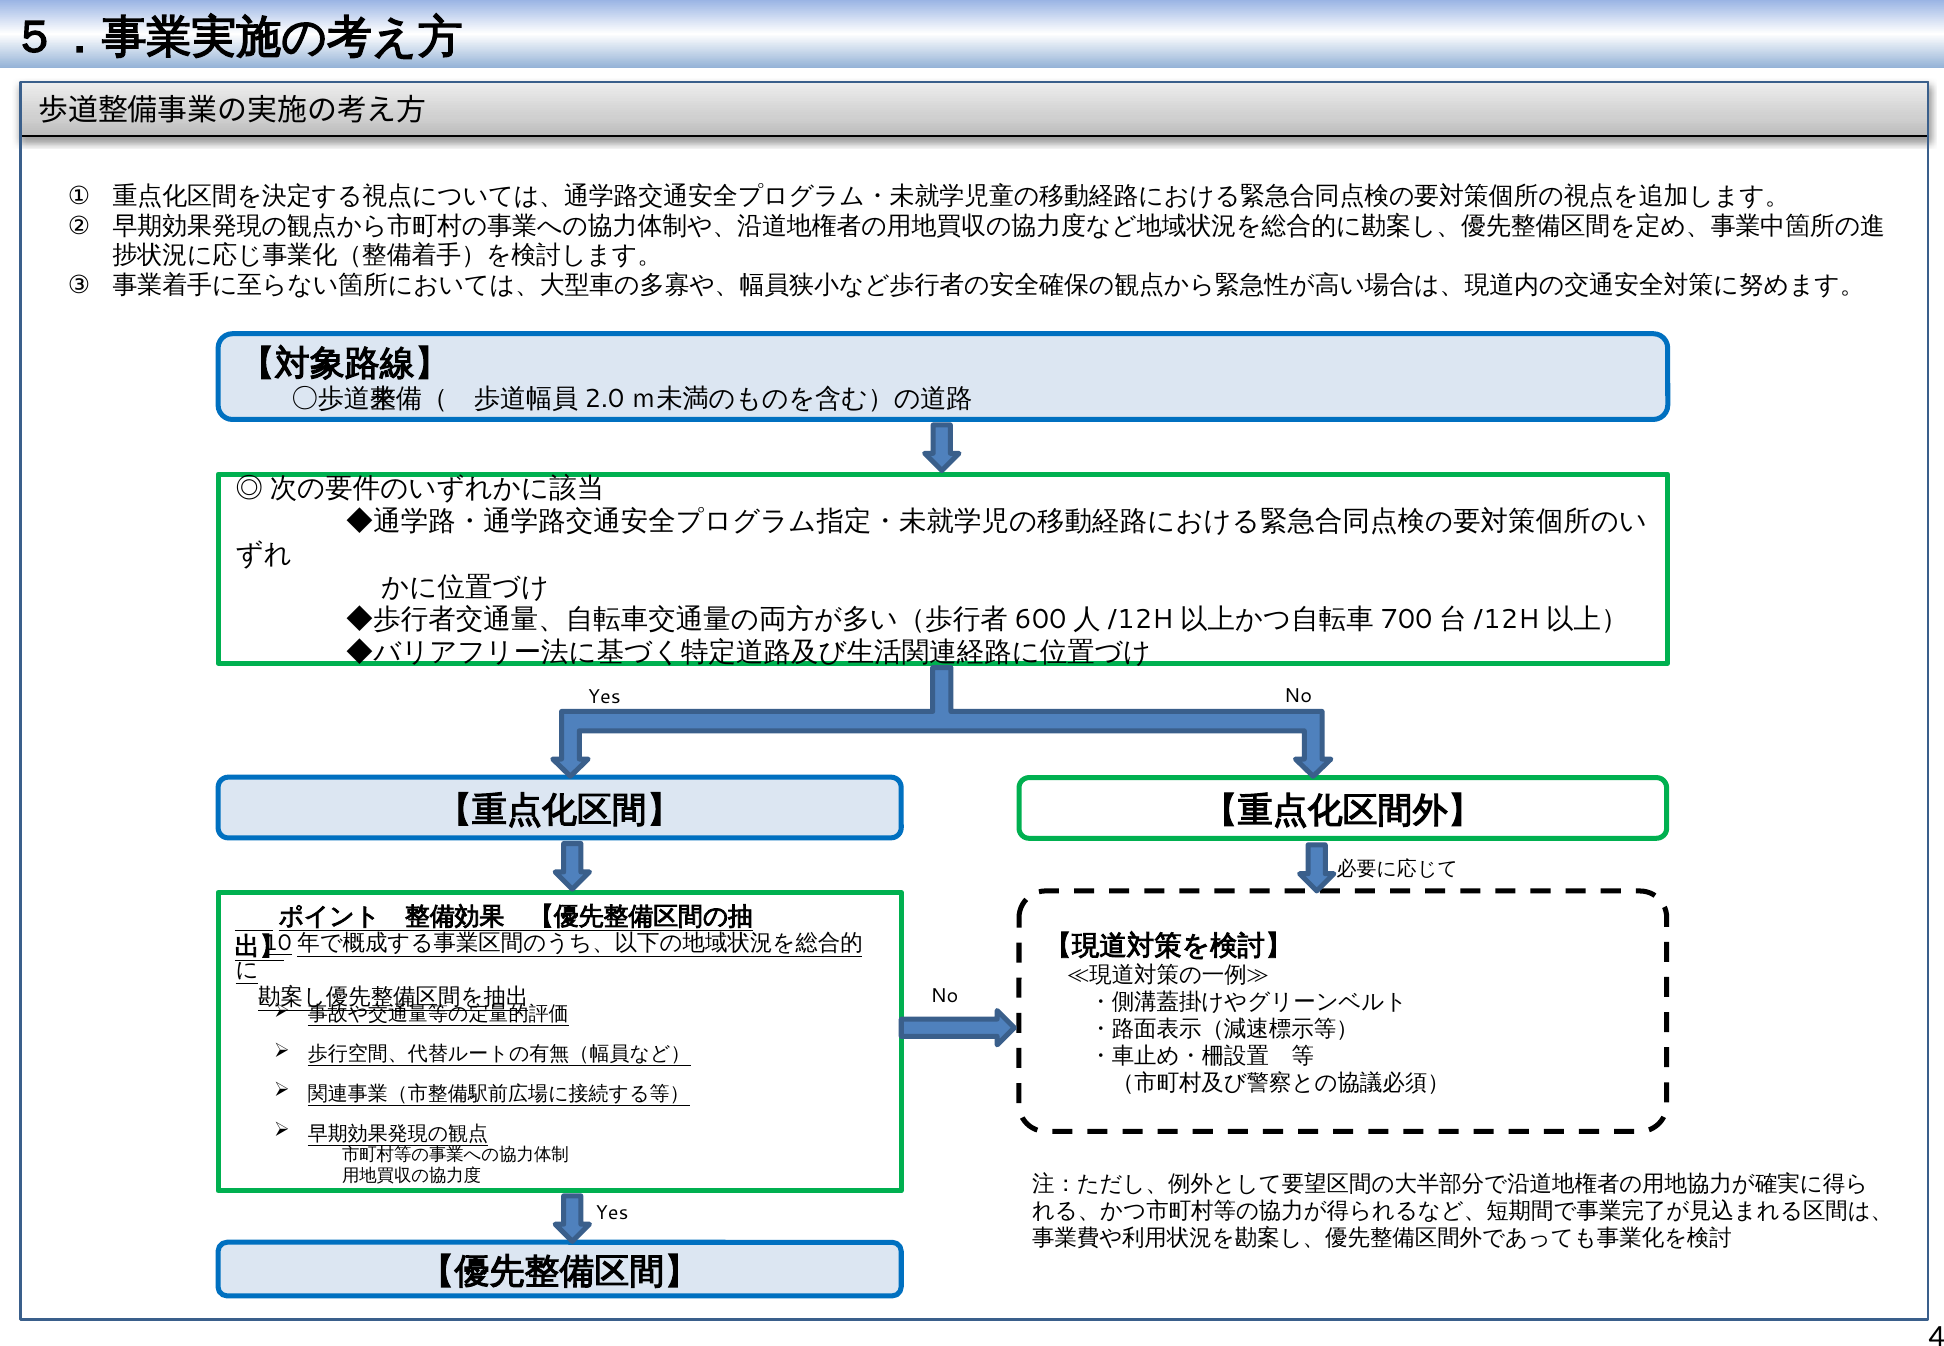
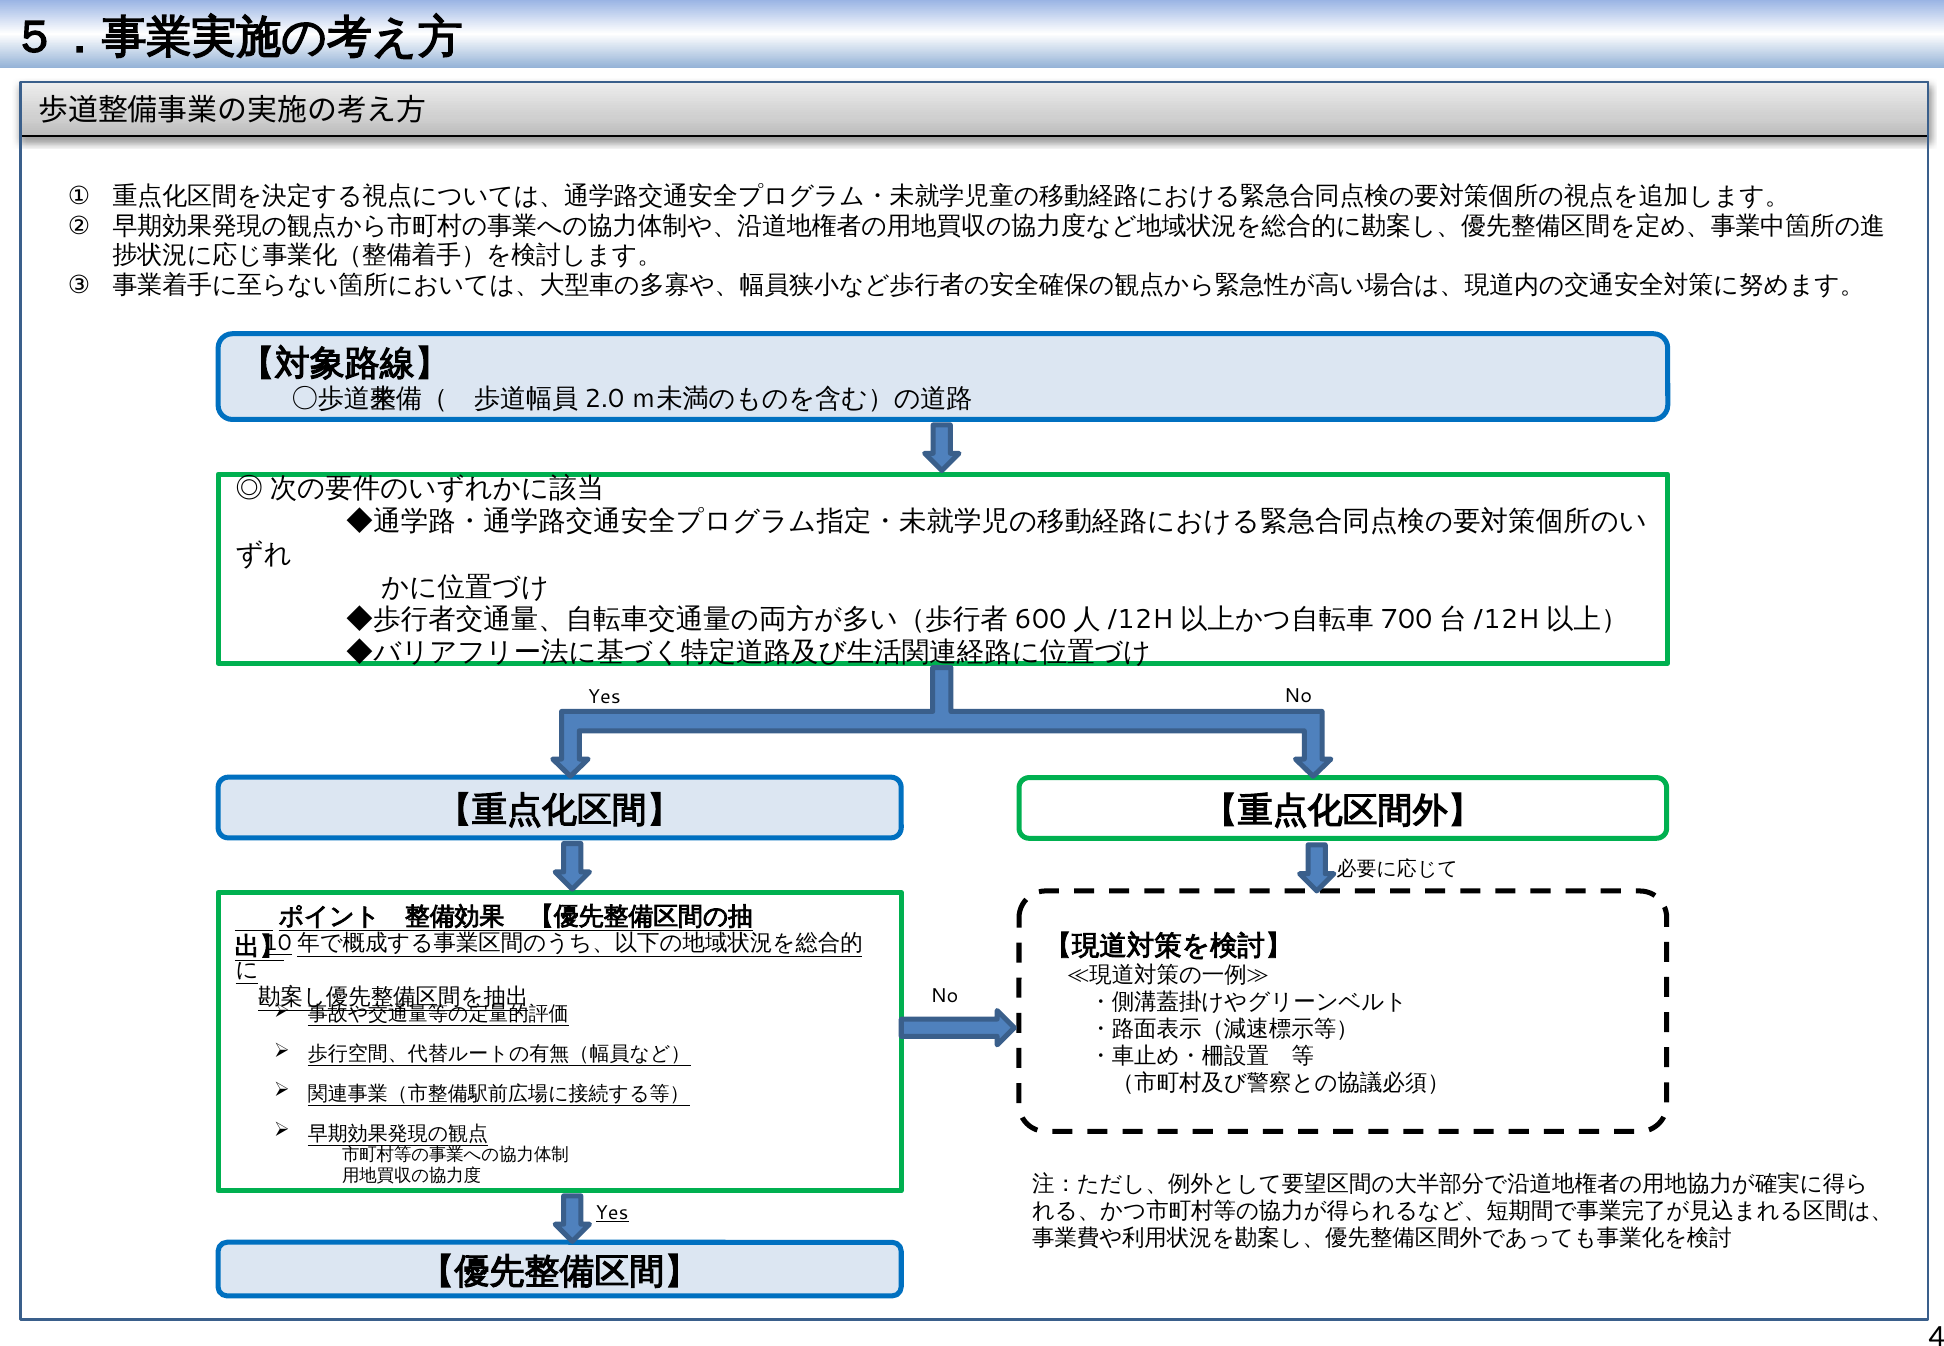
Yes underline: none -> present (612, 1213)
